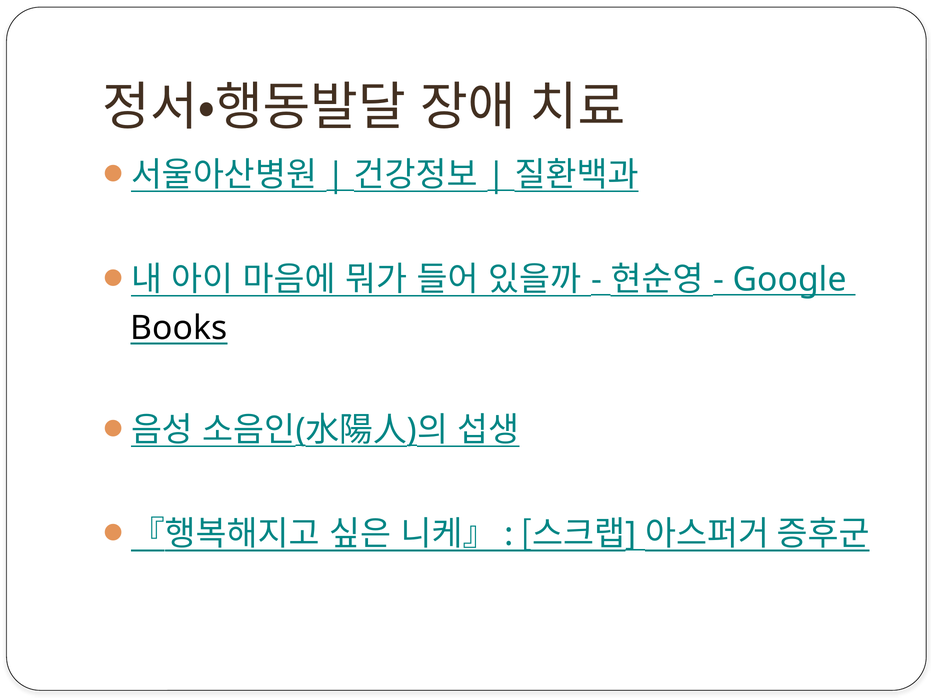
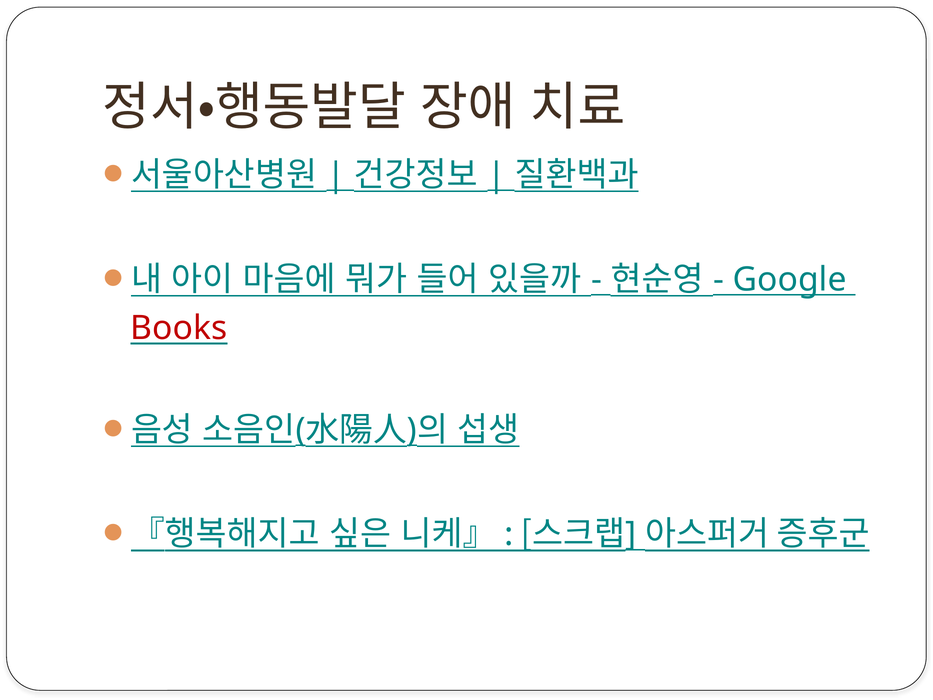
Books colour: black -> red (179, 328)
